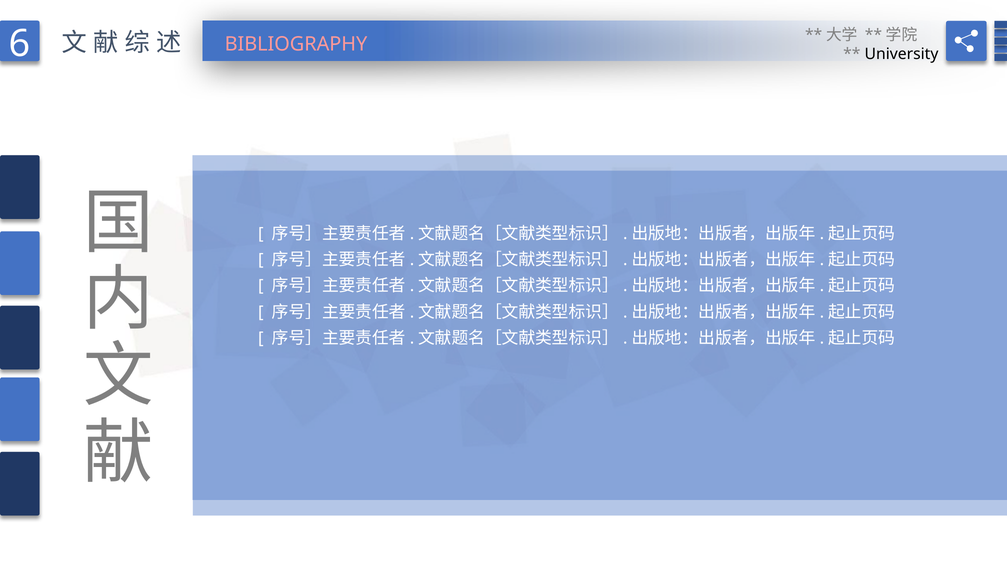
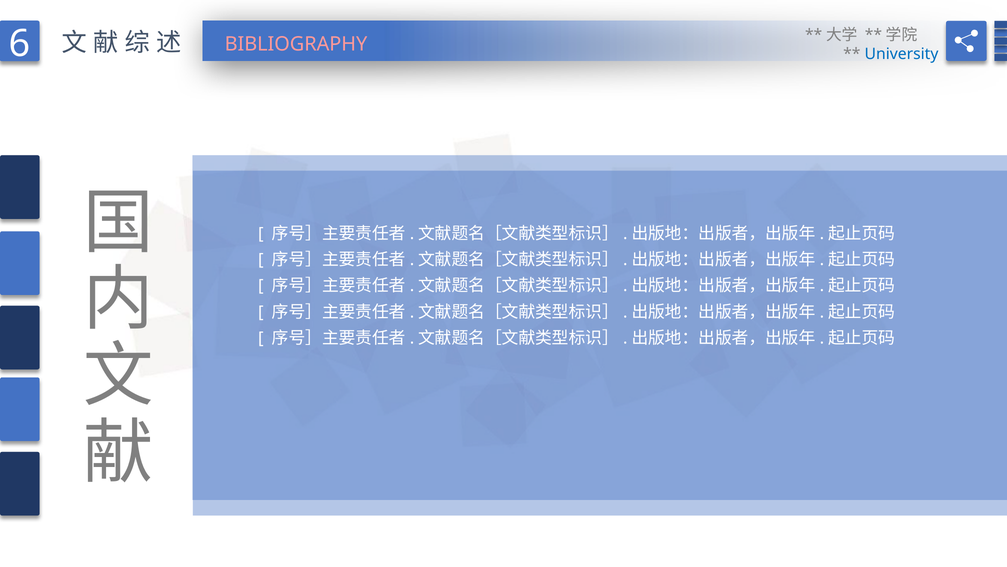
University colour: black -> blue (902, 54)
